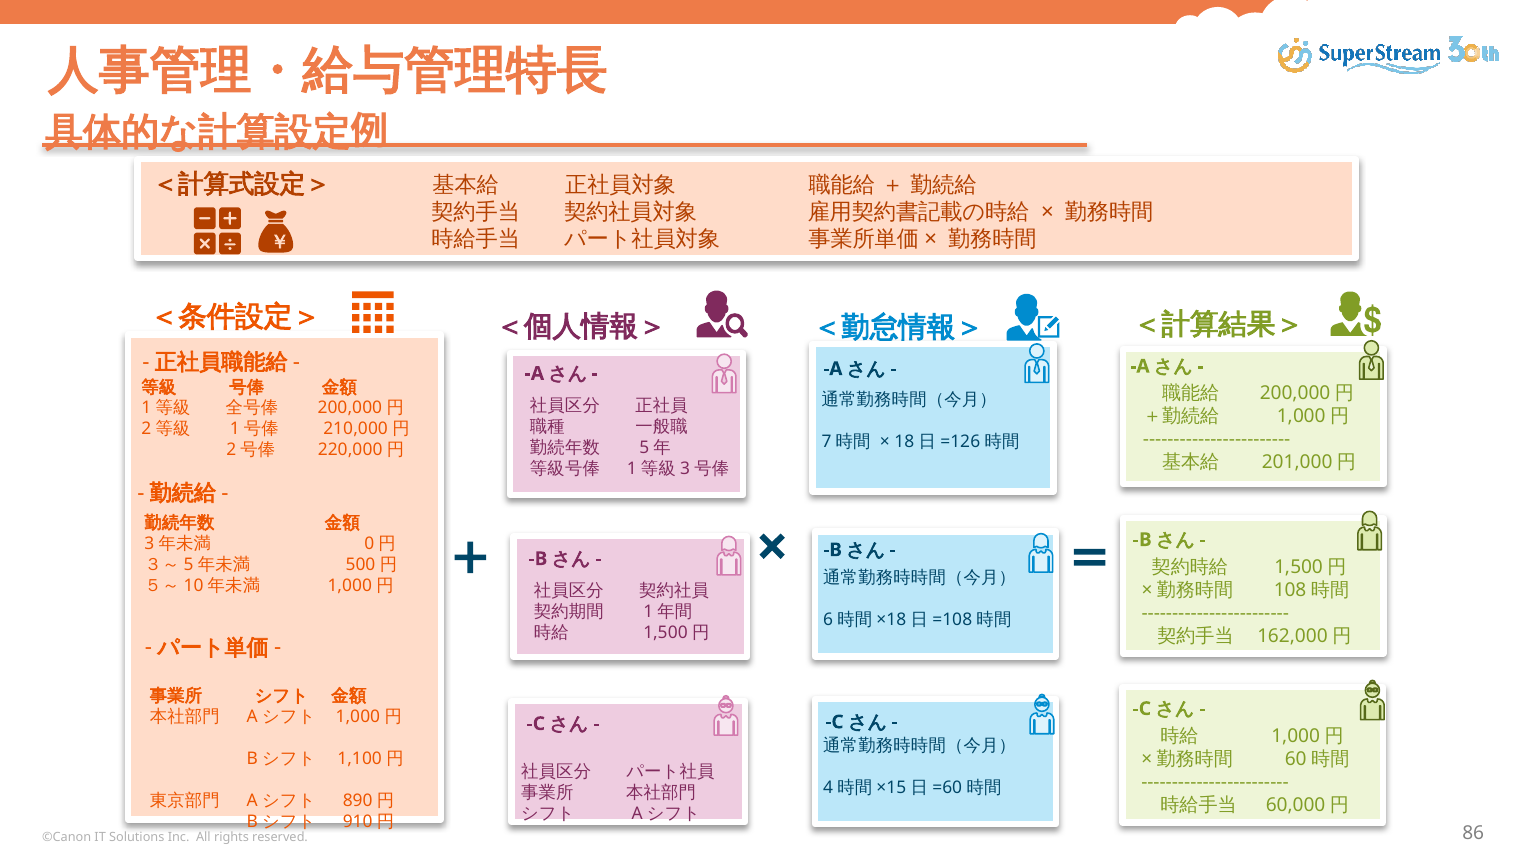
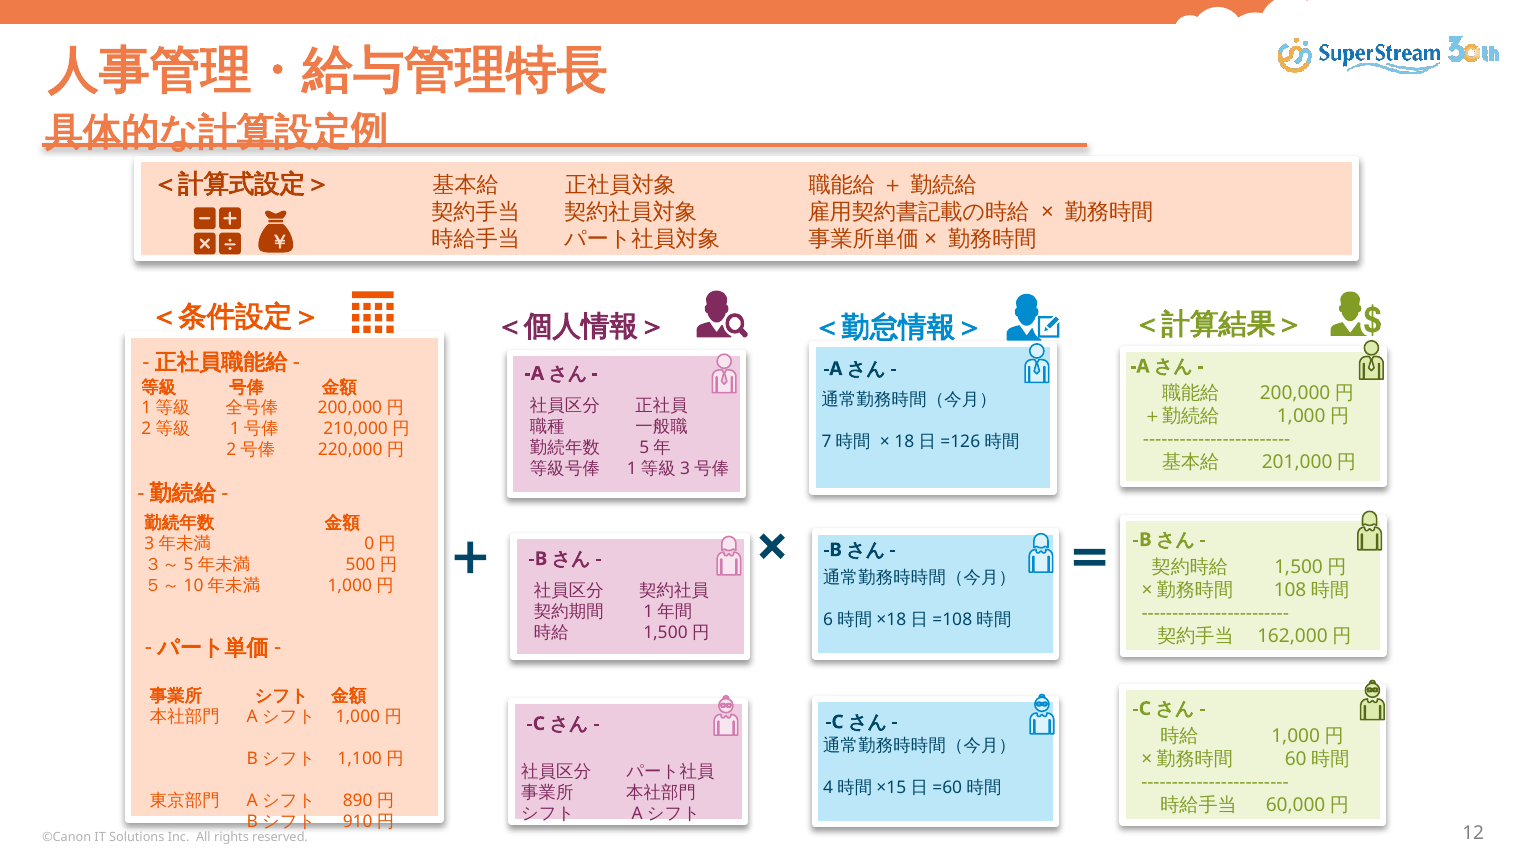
86: 86 -> 12 (1473, 832)
